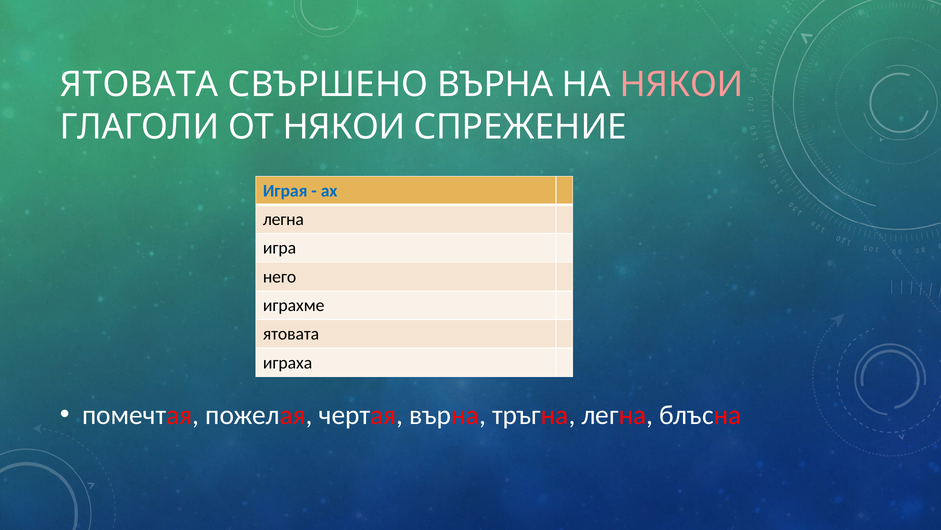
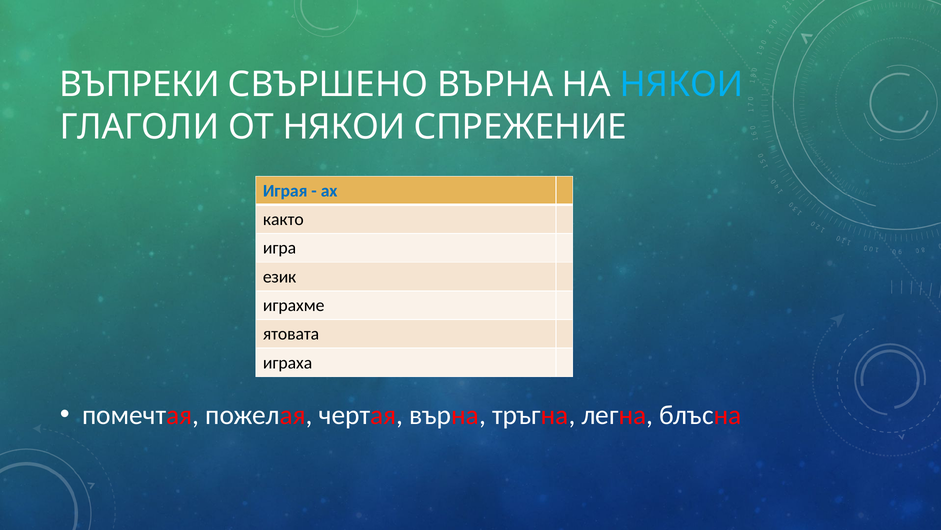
ЯТОВАТА: ЯТОВАТА -> ВЪПРЕКИ (140, 85)
НЯКОИ colour: pink -> light blue (682, 85)
легна: легна -> както (283, 219)
него: него -> език (280, 276)
